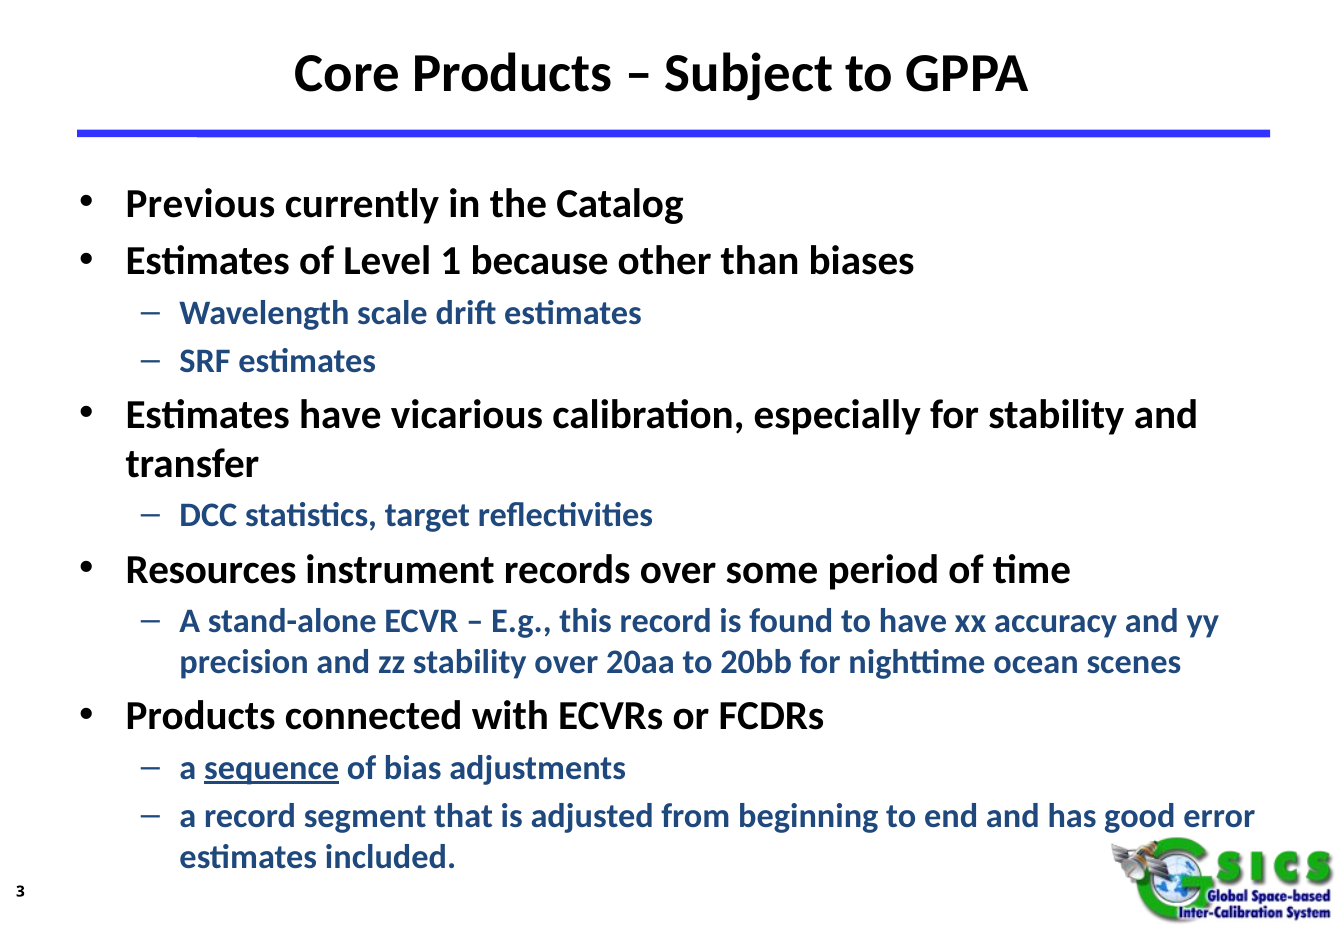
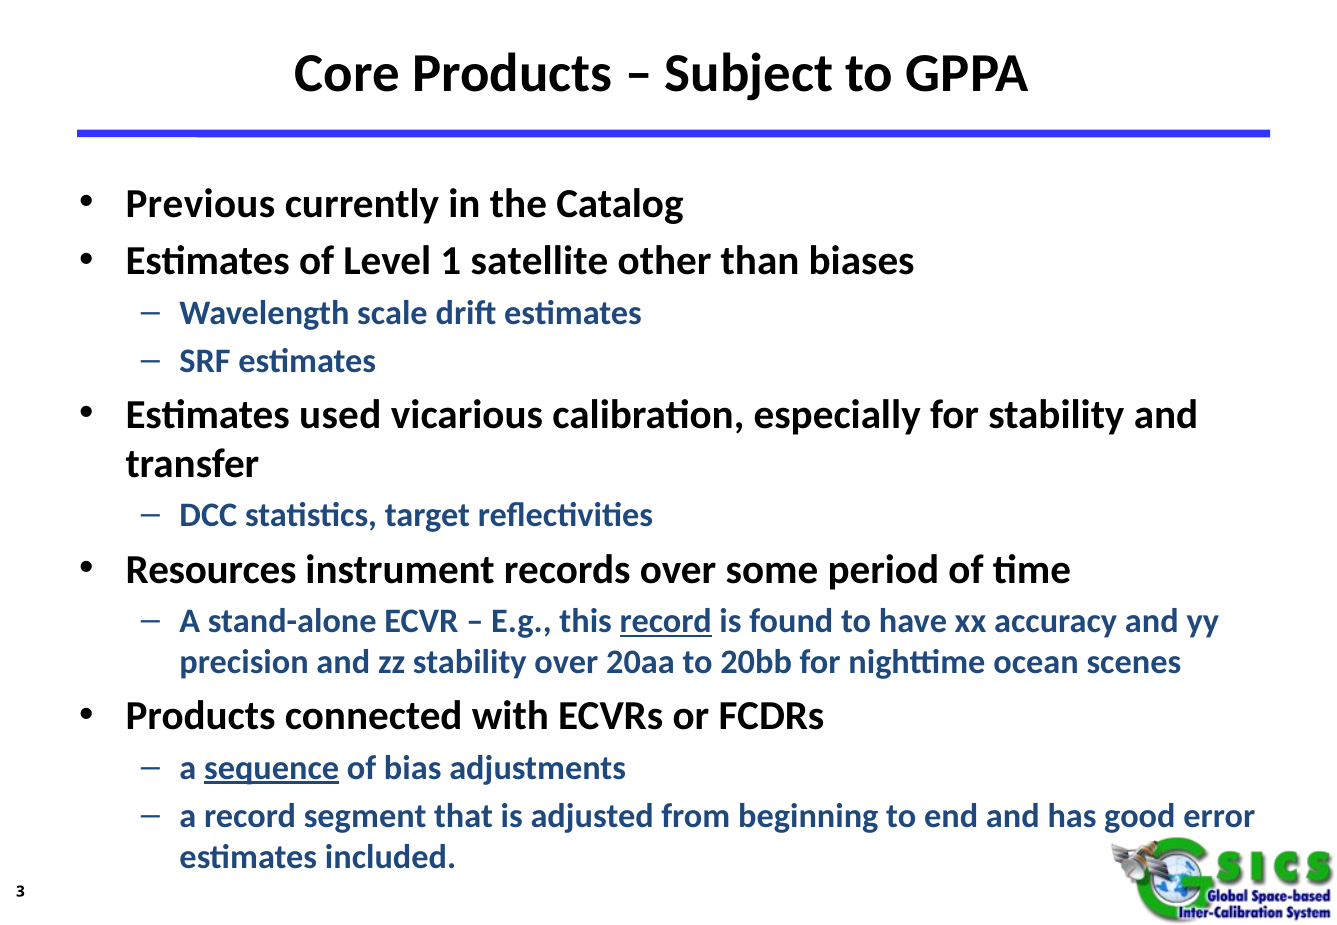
because: because -> satellite (540, 261)
Estimates have: have -> used (340, 415)
record underline: none -> present (666, 622)
